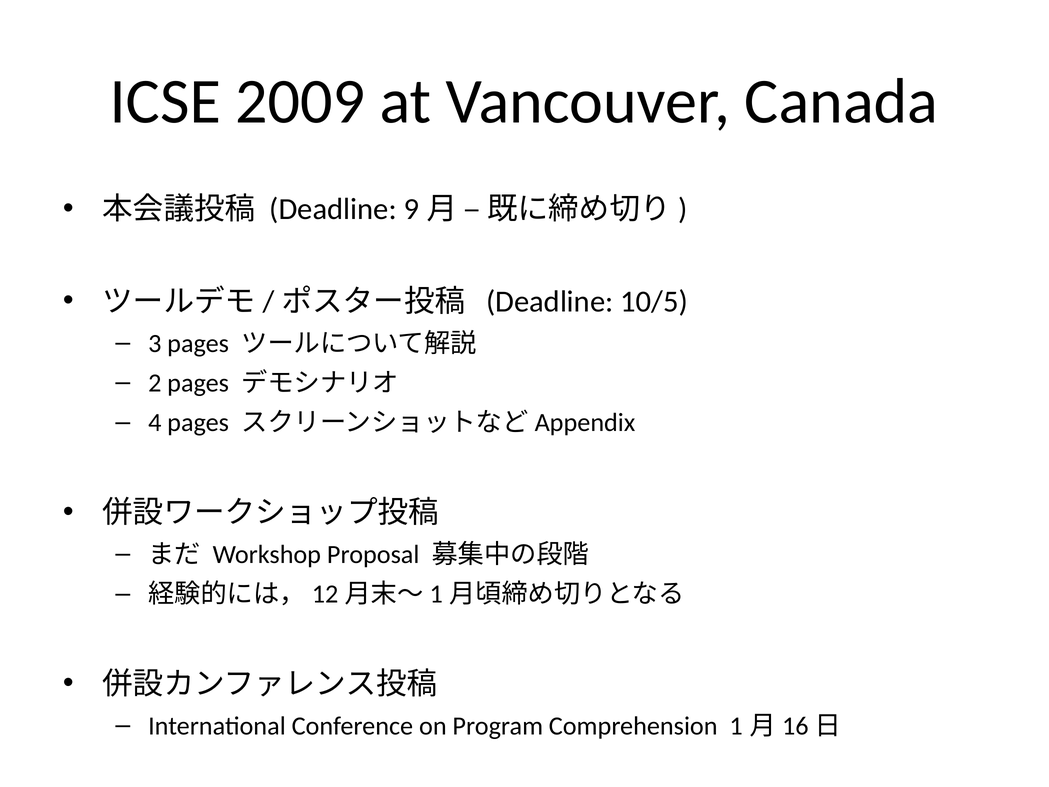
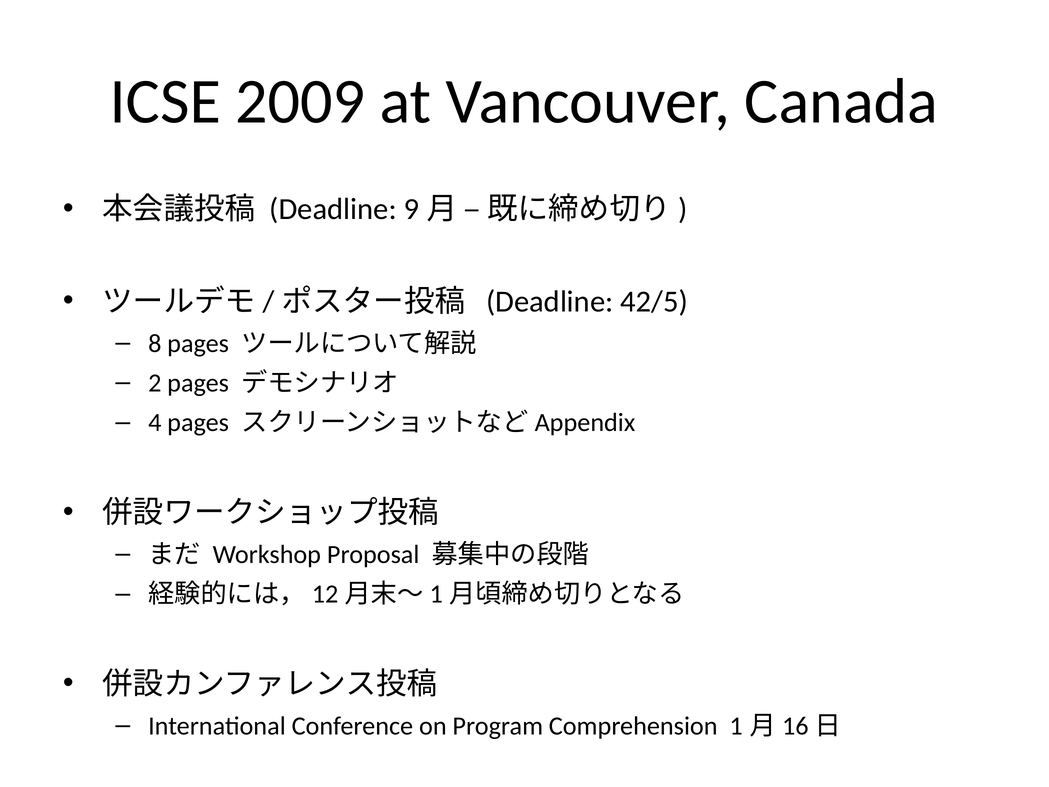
10/5: 10/5 -> 42/5 (654, 301)
3: 3 -> 8 (155, 343)
